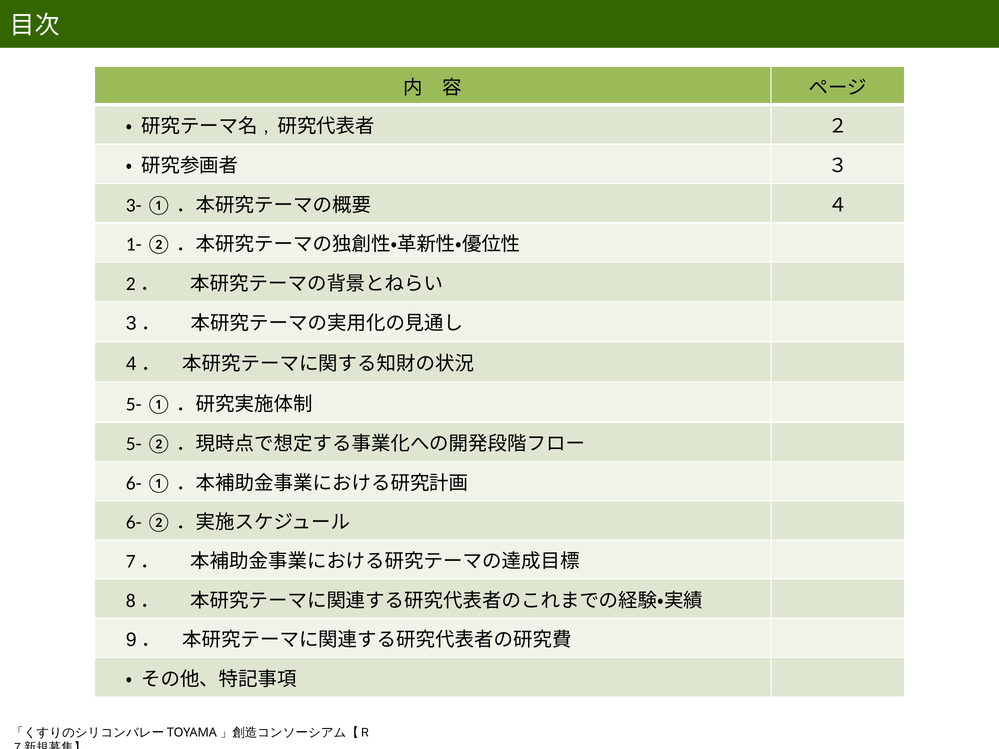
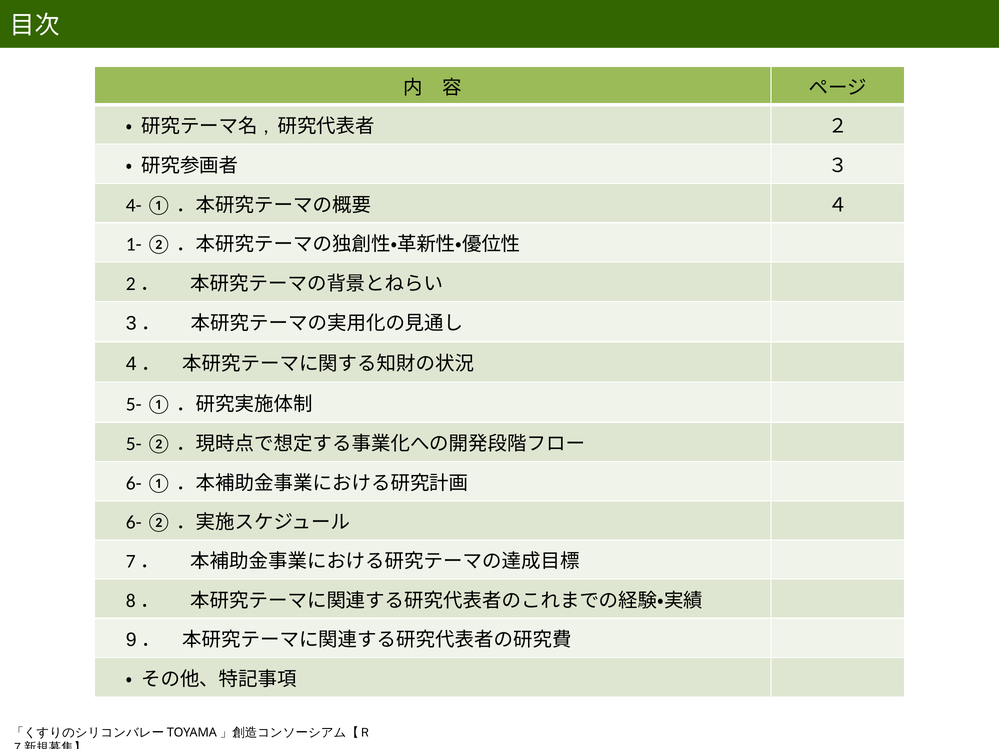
3-: 3- -> 4- (134, 205)
